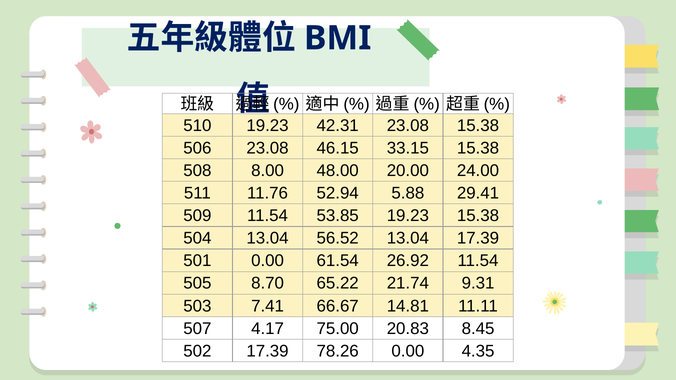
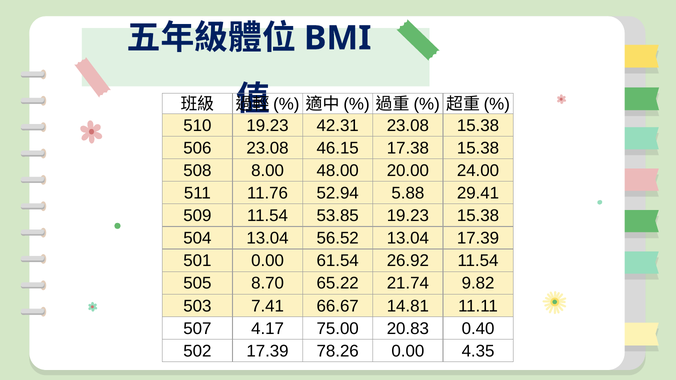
33.15: 33.15 -> 17.38 (408, 148)
9.31: 9.31 -> 9.82 (478, 284)
8.45: 8.45 -> 0.40 (478, 329)
